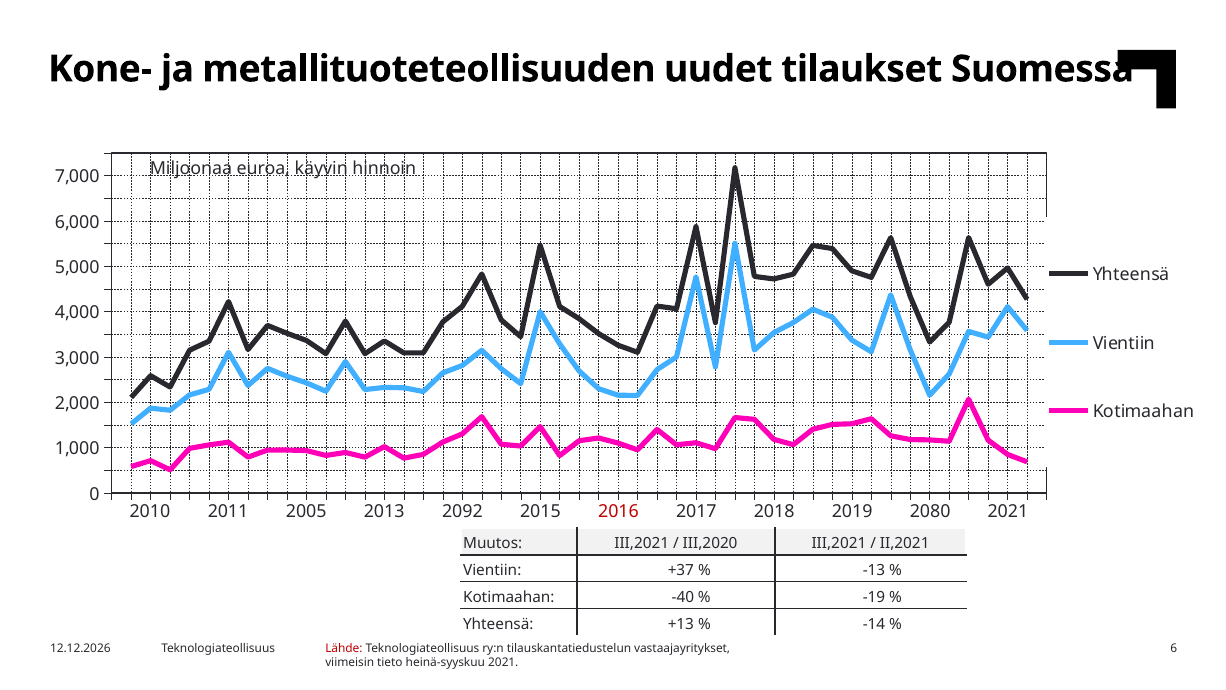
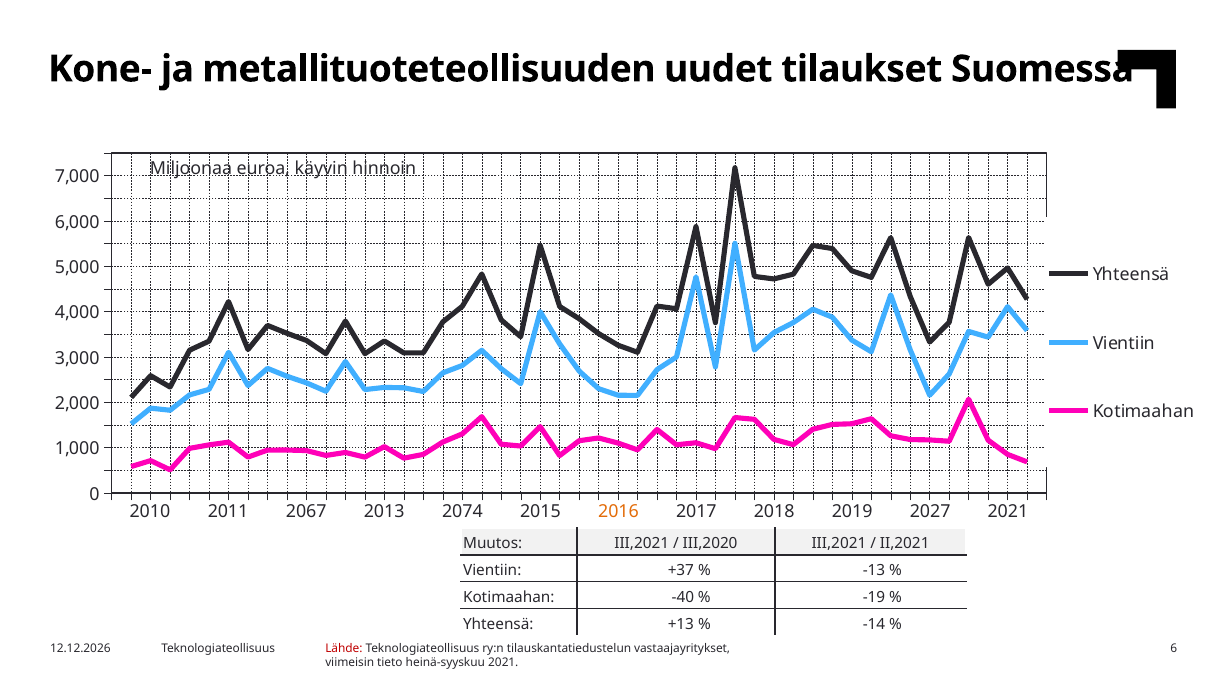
2005: 2005 -> 2067 (306, 512)
2092: 2092 -> 2074 (462, 512)
2016 colour: red -> orange (619, 512)
2080: 2080 -> 2027 (930, 512)
